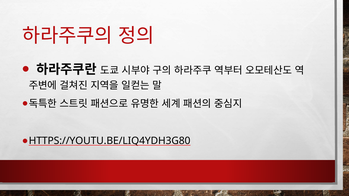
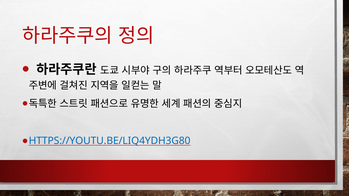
HTTPS://YOUTU.BE/LIQ4YDH3G80 colour: black -> blue (110, 141)
